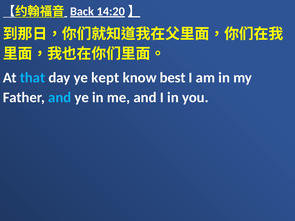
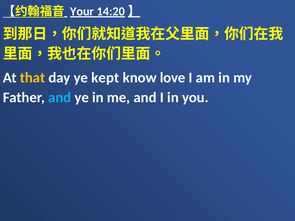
Back: Back -> Your (82, 11)
that colour: light blue -> yellow (32, 78)
best: best -> love (173, 78)
